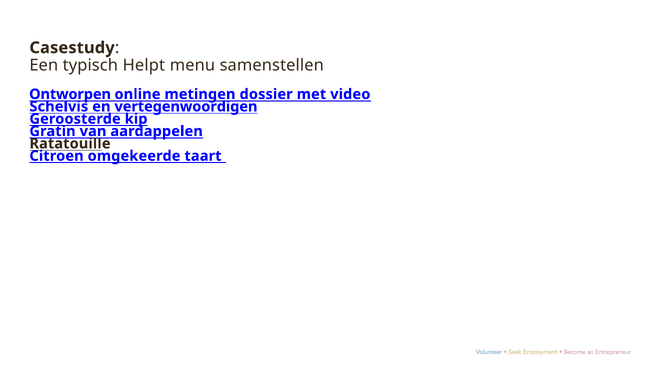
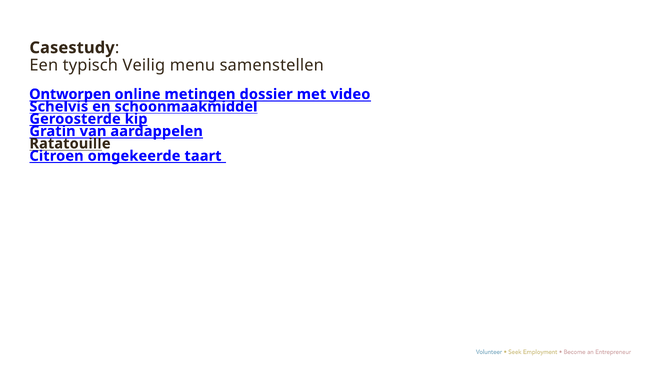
Helpt: Helpt -> Veilig (144, 65)
vertegenwoordigen: vertegenwoordigen -> schoonmaakmiddel (186, 106)
